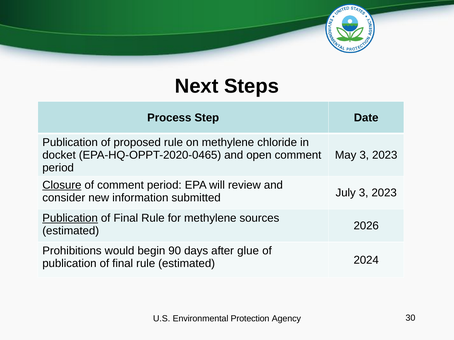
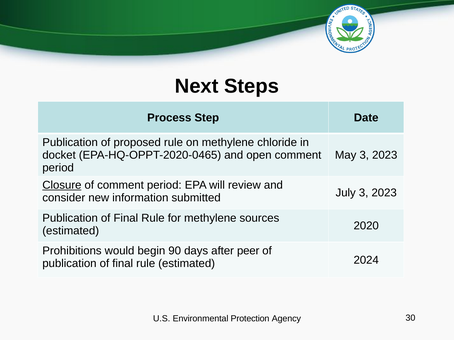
Publication underline: present -> none (70, 218)
2026: 2026 -> 2020 (366, 226)
glue: glue -> peer (248, 251)
